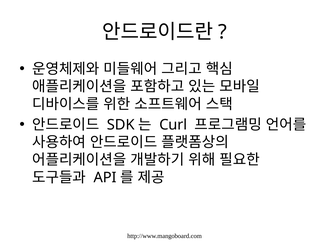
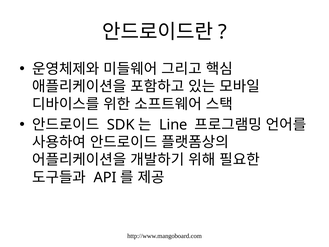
Curl: Curl -> Line (173, 125)
